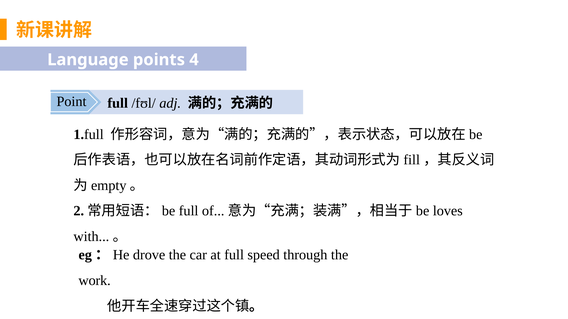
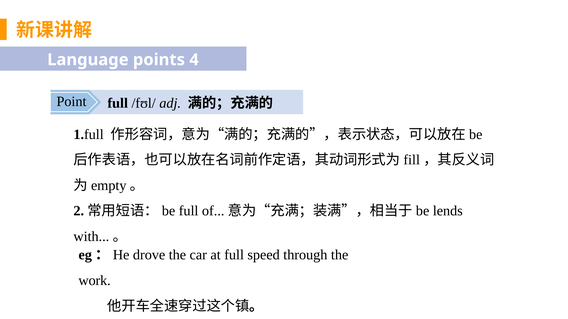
loves: loves -> lends (448, 211)
